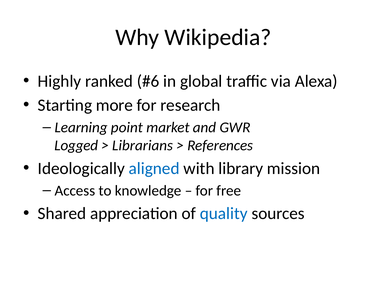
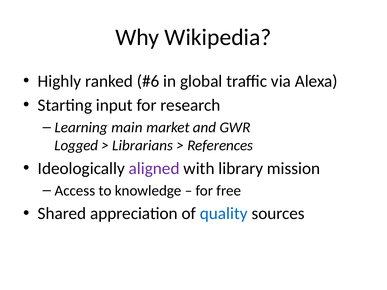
more: more -> input (114, 105)
point: point -> main (127, 127)
aligned colour: blue -> purple (154, 169)
